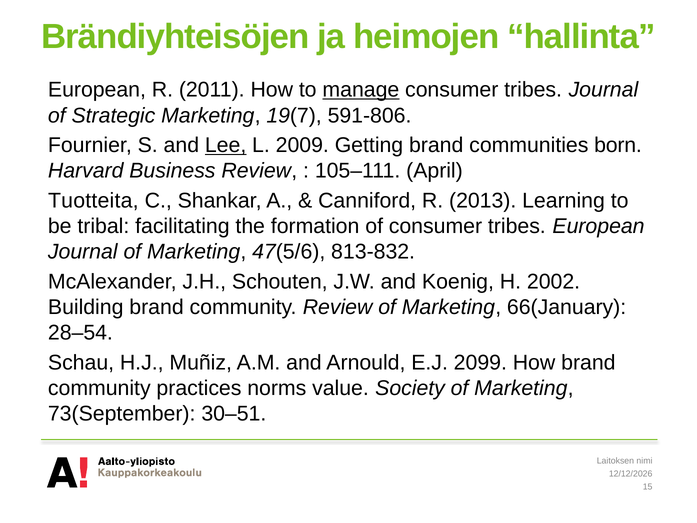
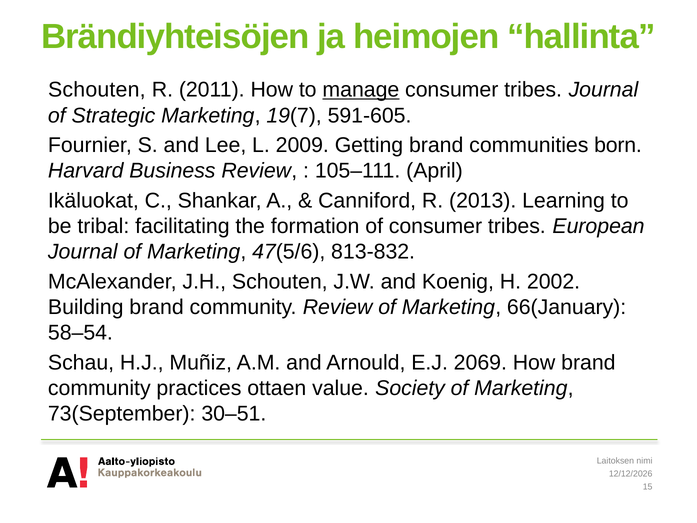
European: European -> Schouten (97, 90)
591-806: 591-806 -> 591-605 (370, 115)
Lee underline: present -> none (226, 145)
Tuotteita: Tuotteita -> Ikäluokat (93, 201)
28–54: 28–54 -> 58–54 (80, 333)
2099: 2099 -> 2069 (480, 362)
norms: norms -> ottaen (277, 388)
